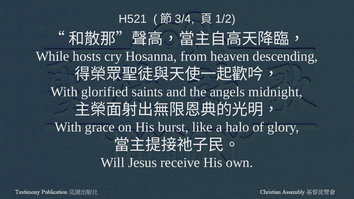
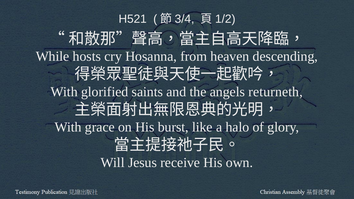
midnight: midnight -> returneth (276, 92)
